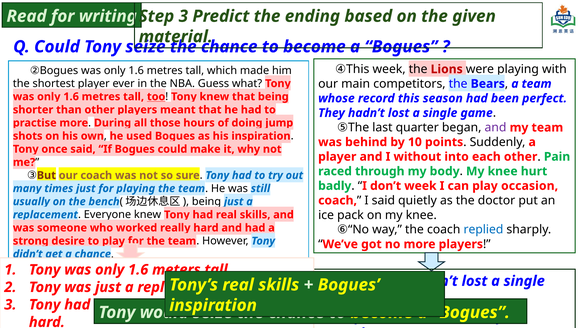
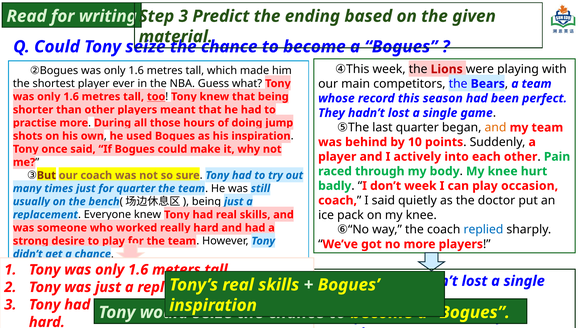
and colour: purple -> orange (495, 127)
without: without -> actively (417, 157)
playing: playing -> quarter (136, 188)
